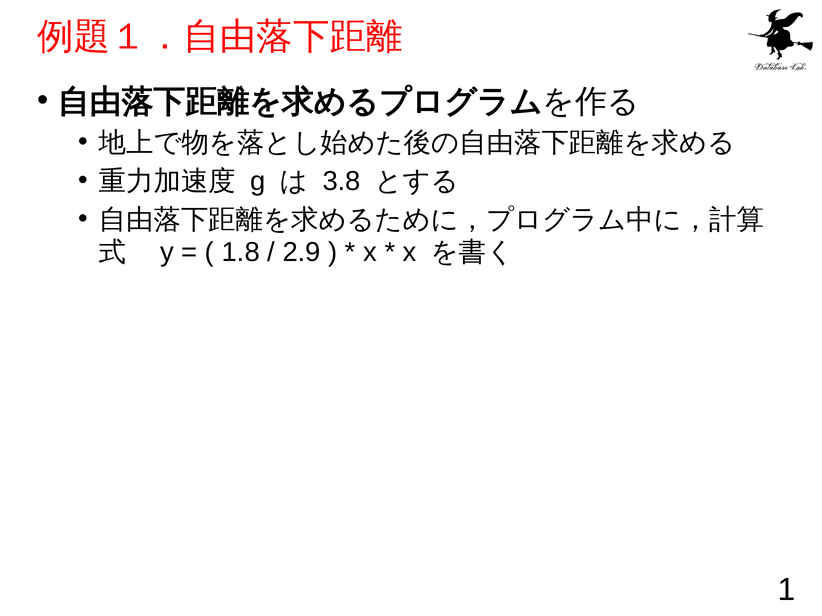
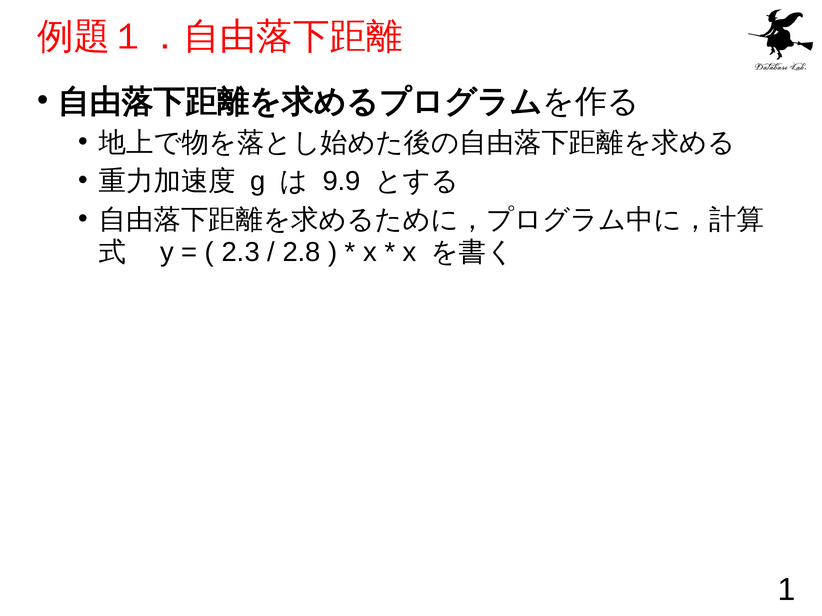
3.8: 3.8 -> 9.9 (342, 181)
1.8: 1.8 -> 2.3 (241, 253)
2.9: 2.9 -> 2.8 (302, 253)
